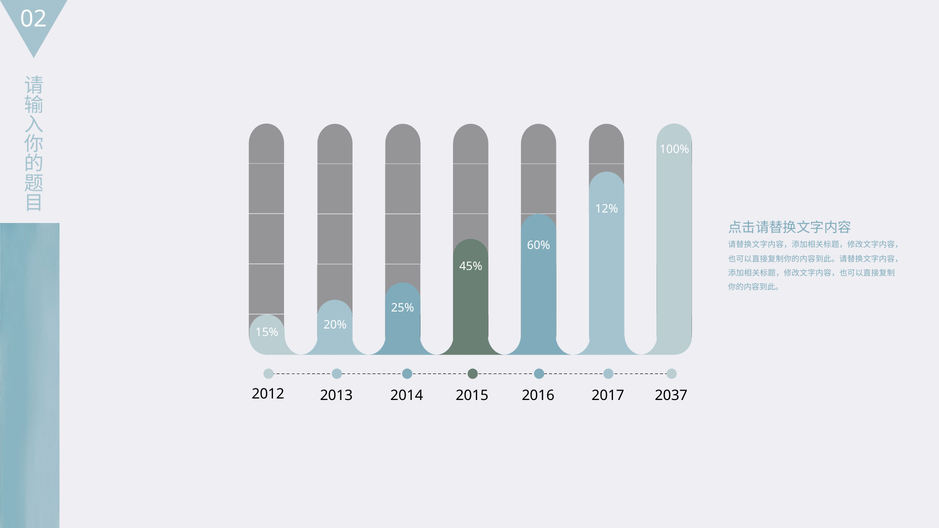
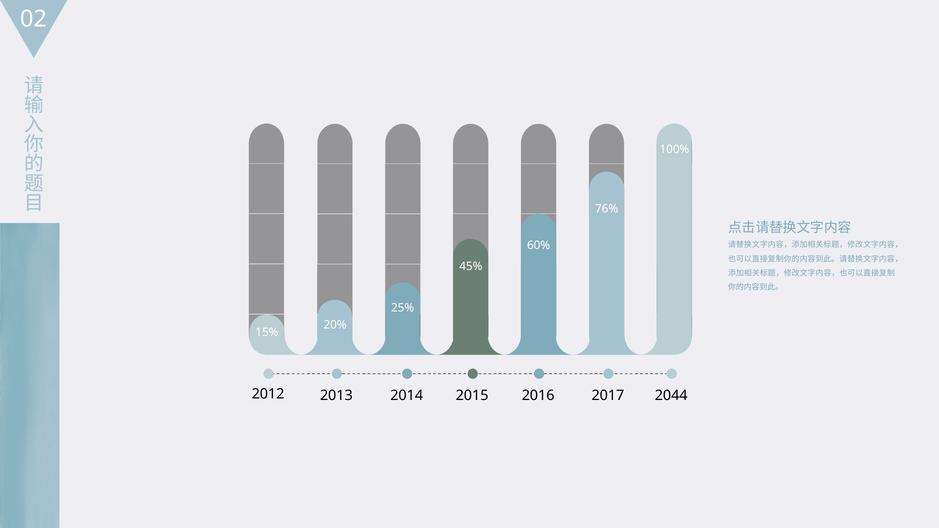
12%: 12% -> 76% (607, 209)
2037: 2037 -> 2044 (671, 396)
